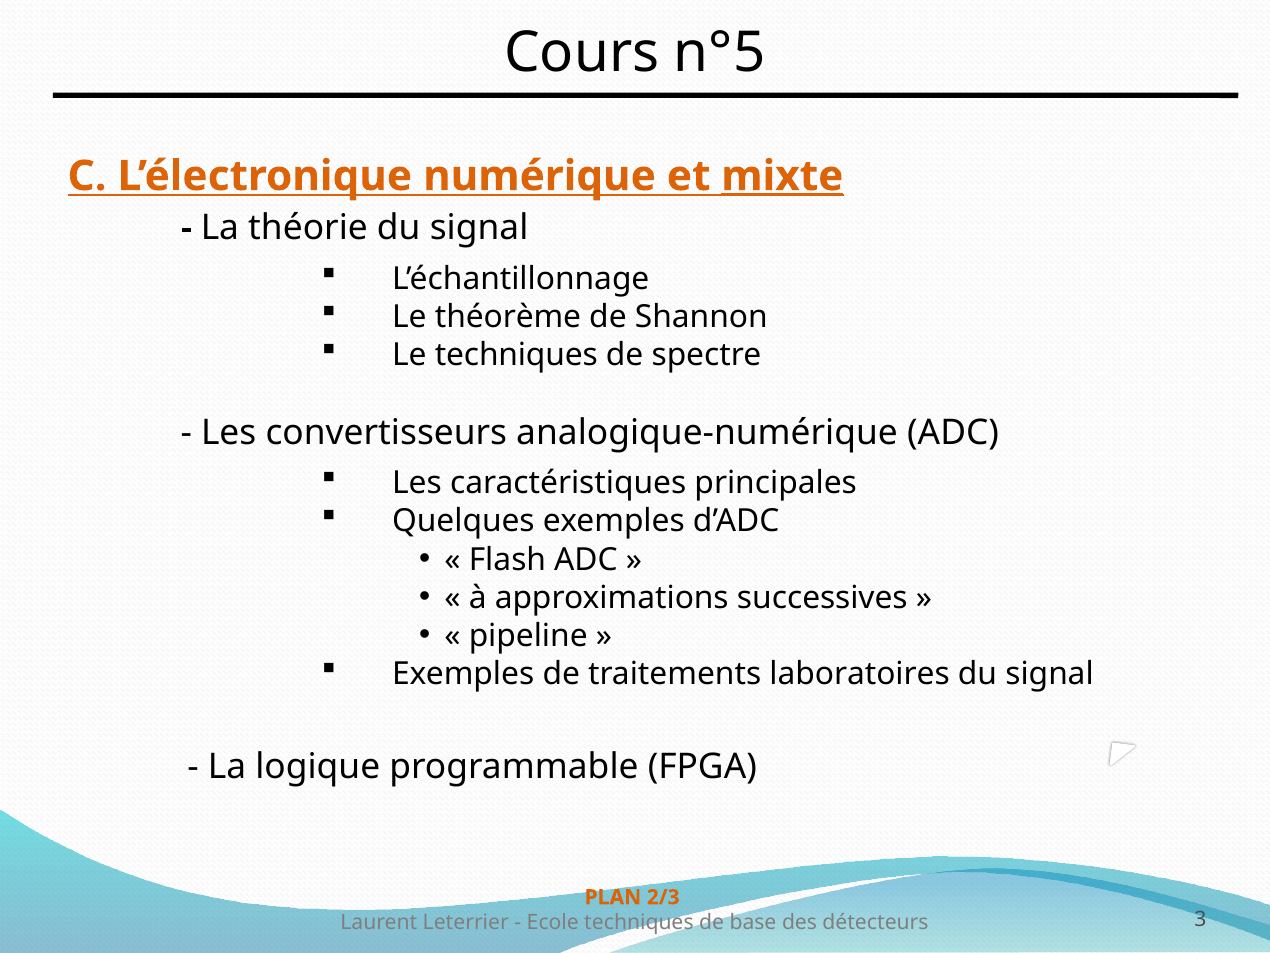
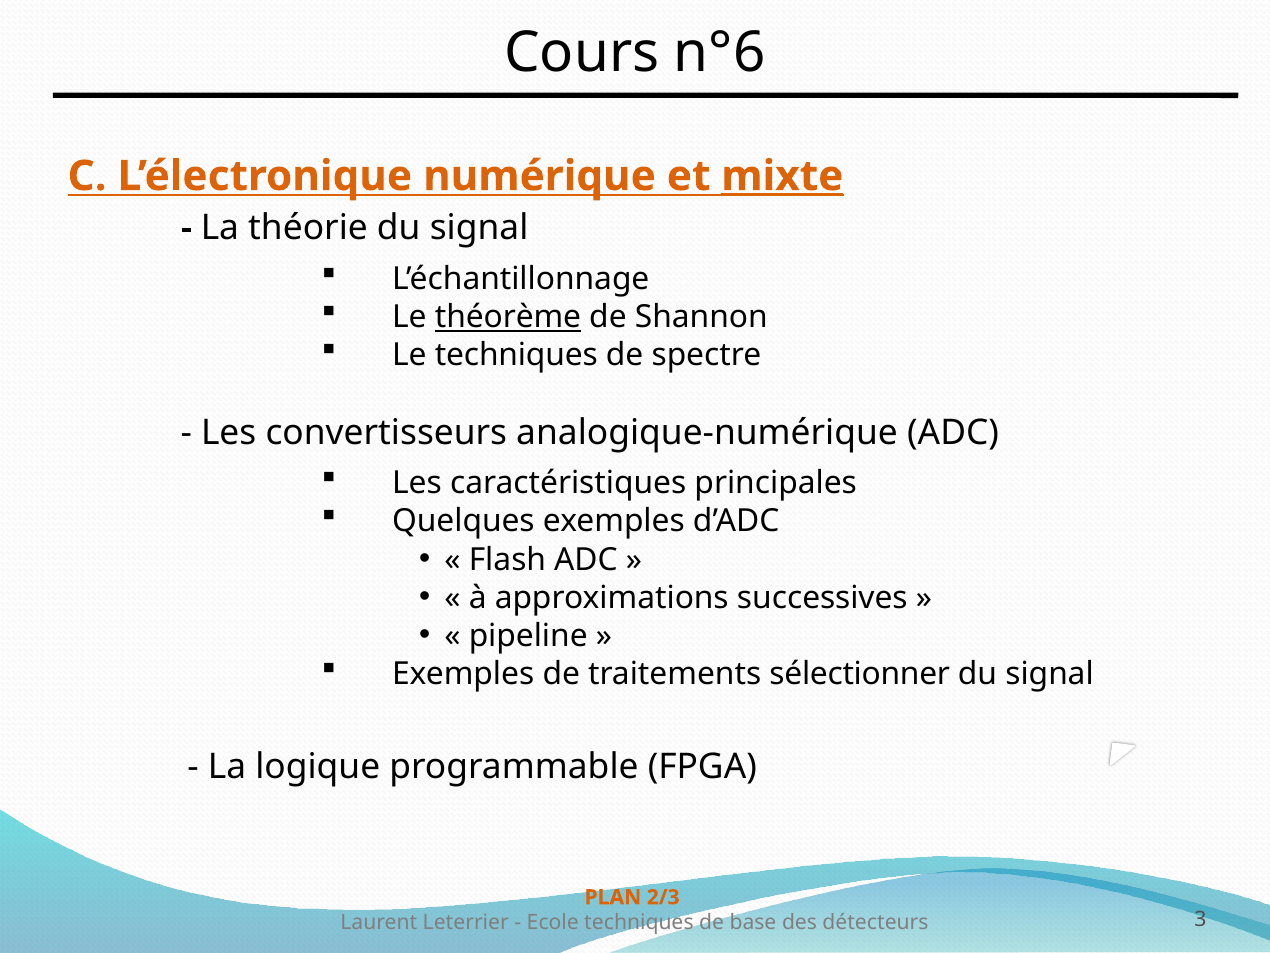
n°5: n°5 -> n°6 (720, 53)
théorème underline: none -> present (508, 317)
laboratoires: laboratoires -> sélectionner (860, 674)
